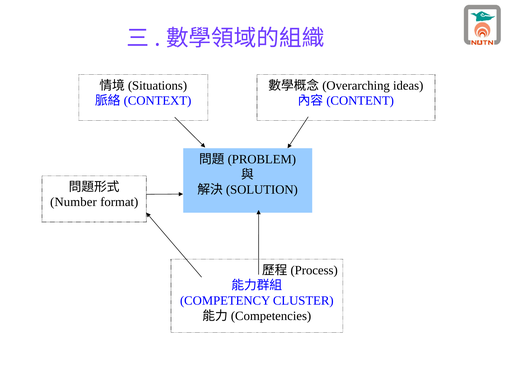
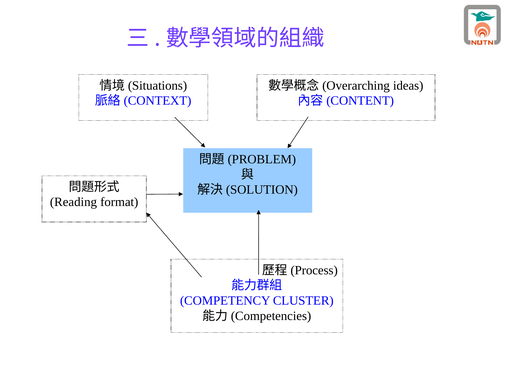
Number: Number -> Reading (73, 202)
